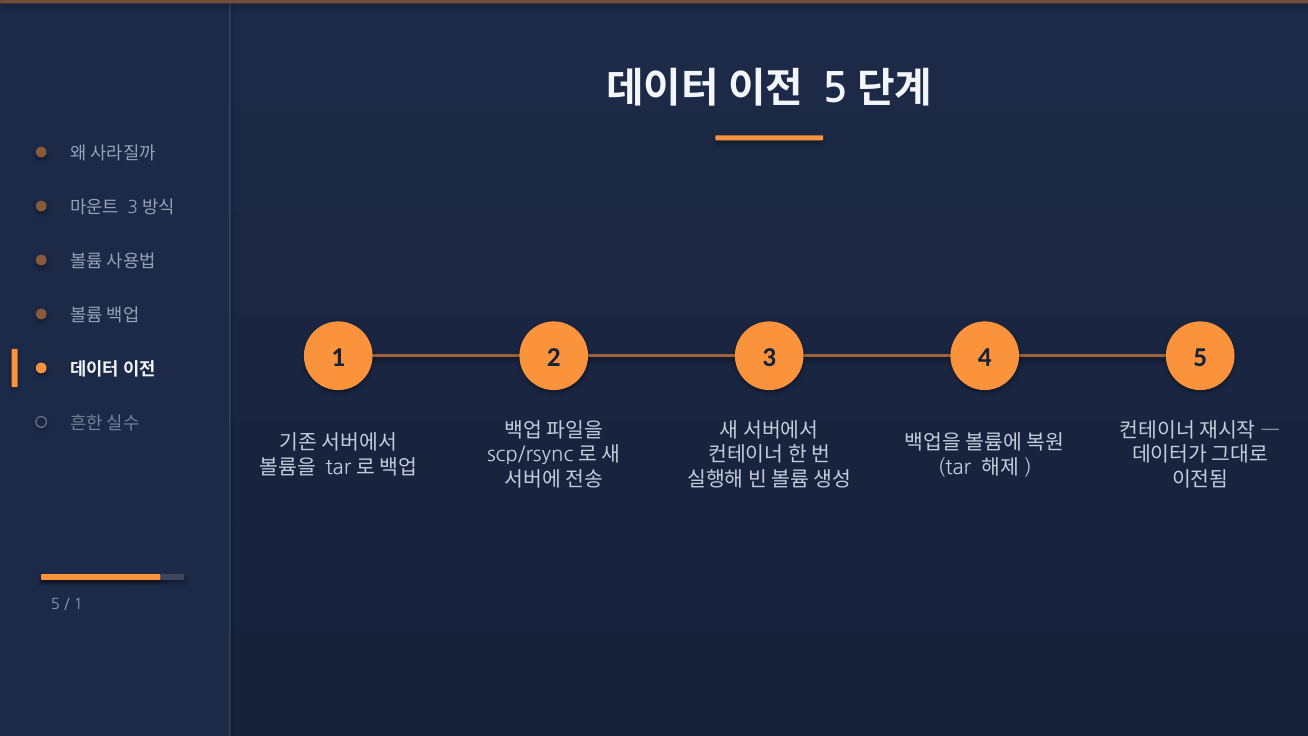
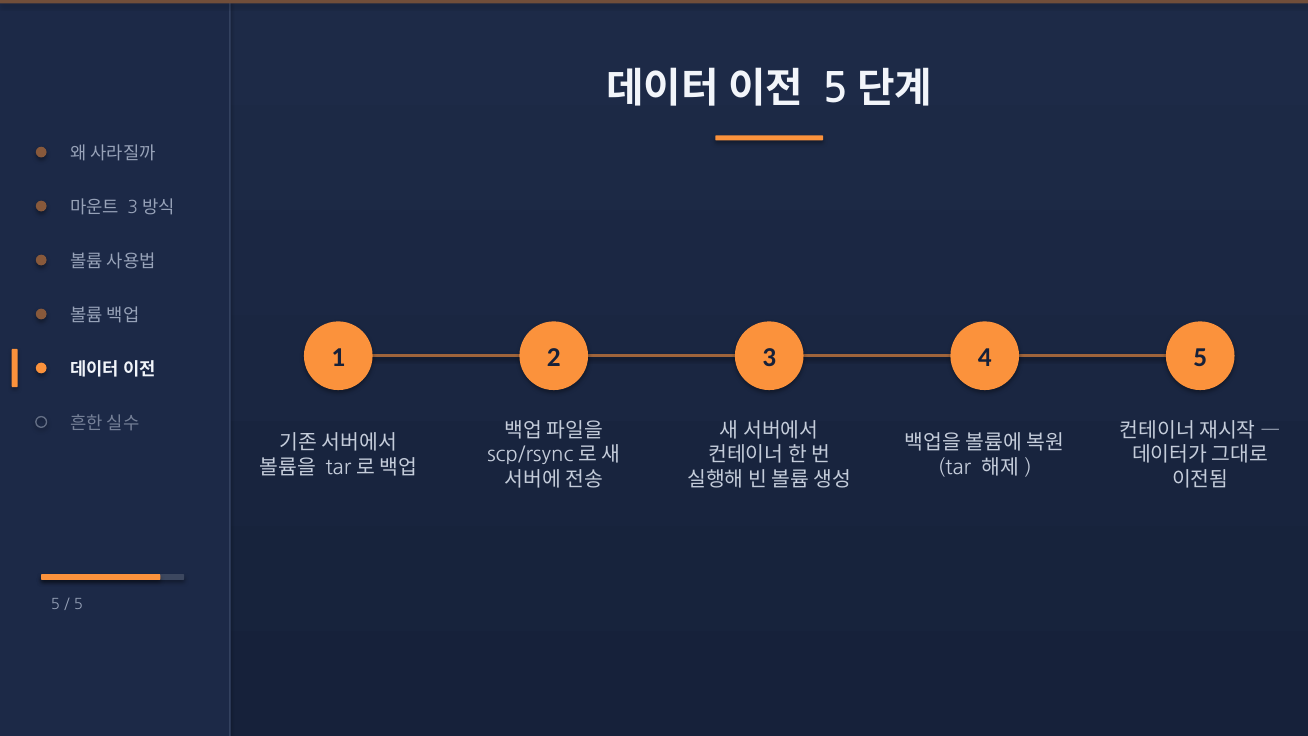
1: 1 -> 5 (78, 604)
